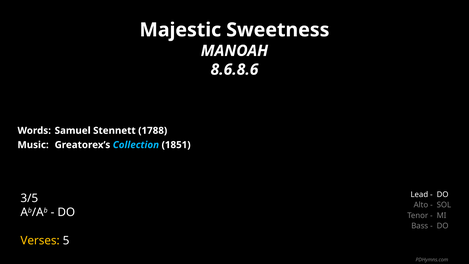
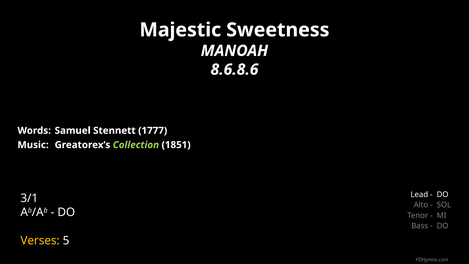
1788: 1788 -> 1777 (153, 131)
Collection colour: light blue -> light green (136, 145)
3/5: 3/5 -> 3/1 (29, 198)
